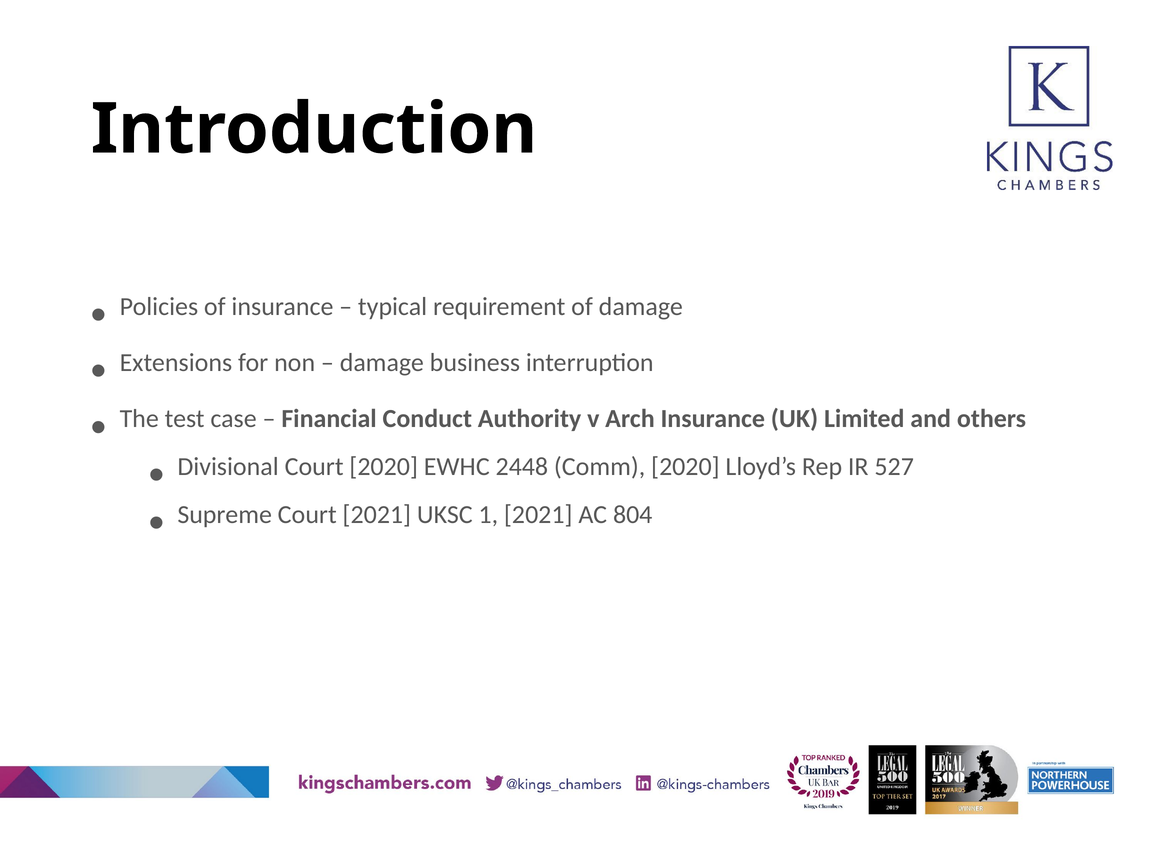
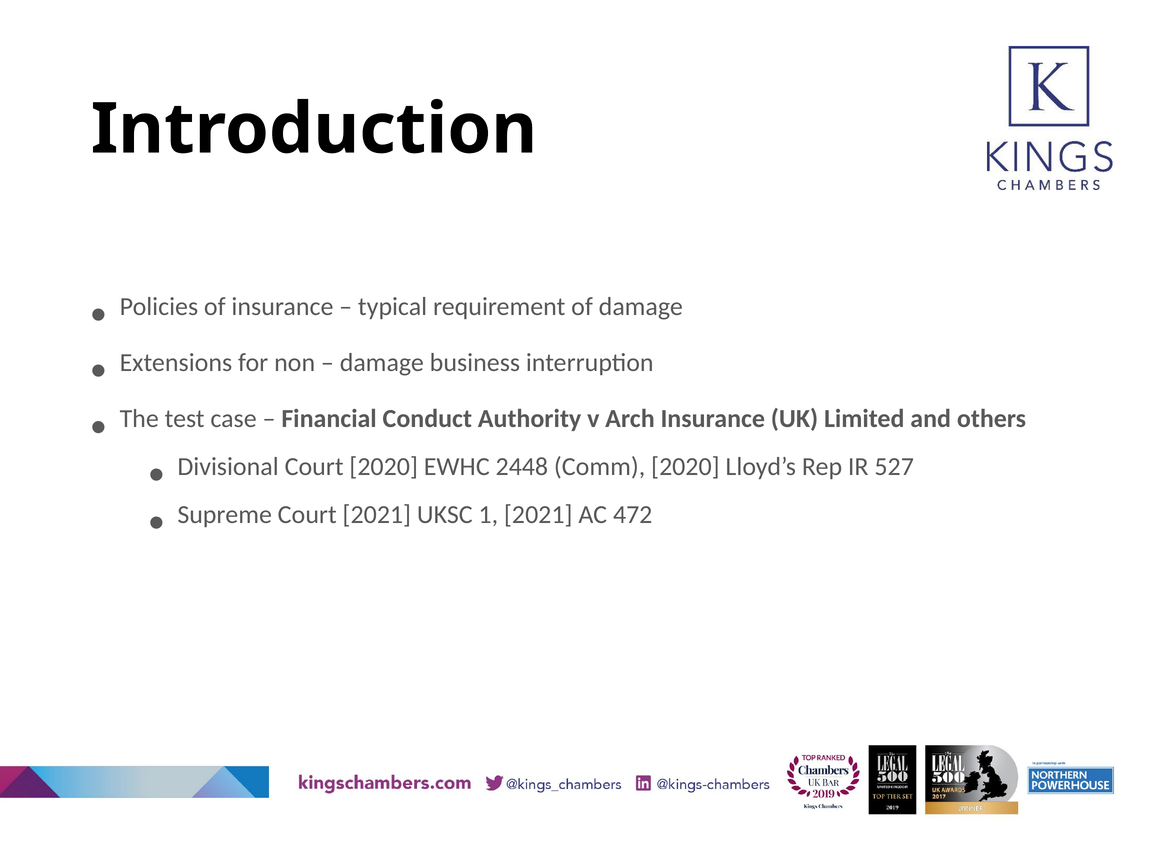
804: 804 -> 472 (633, 514)
